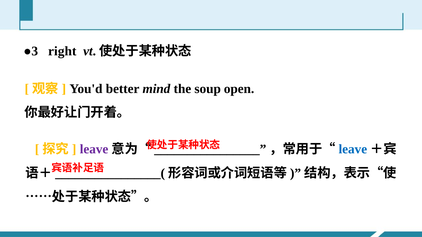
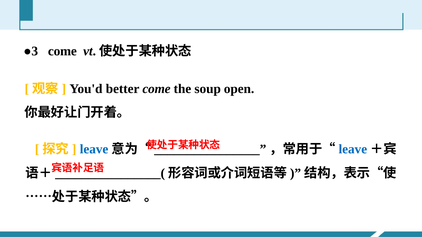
●3 right: right -> come (62, 51)
better mind: mind -> come (156, 89)
leave colour: purple -> blue (94, 149)
